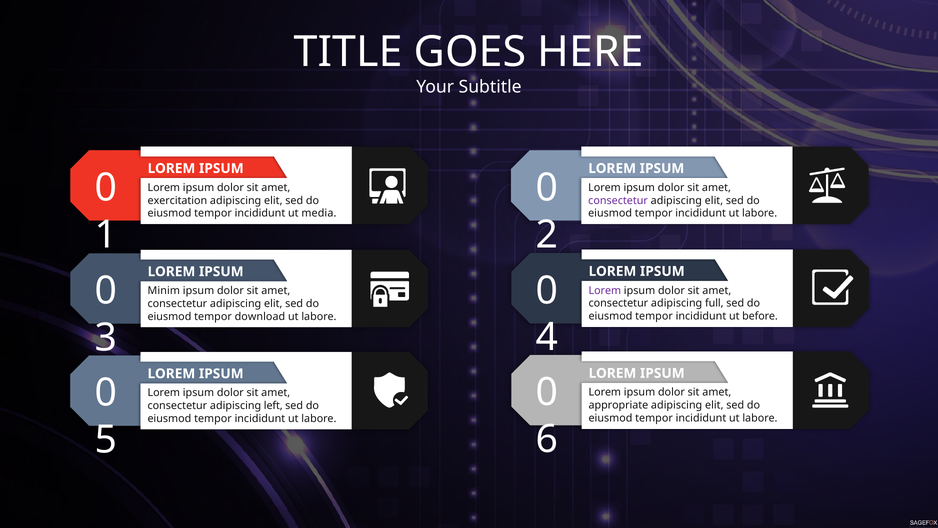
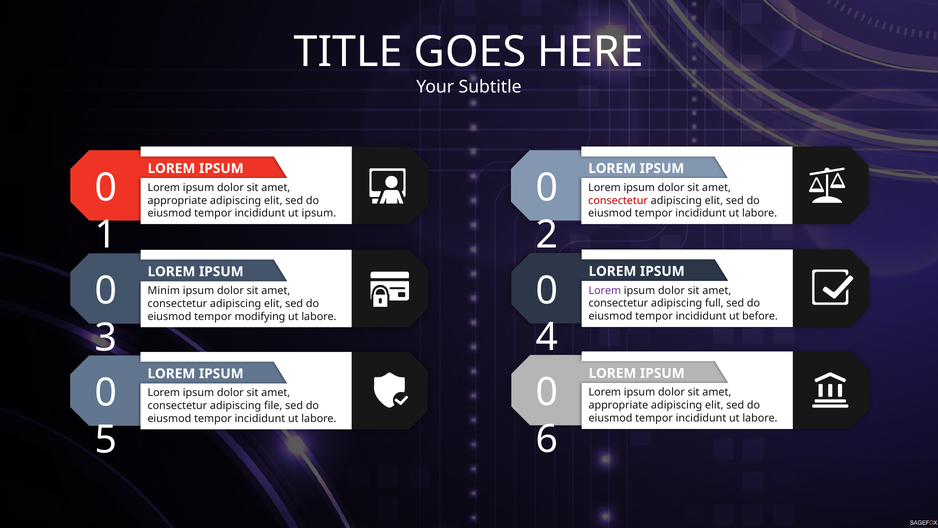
exercitation: exercitation -> appropriate (177, 200)
consectetur colour: purple -> red (618, 200)
ut media: media -> ipsum (319, 213)
download: download -> modifying (260, 316)
left: left -> file (273, 405)
